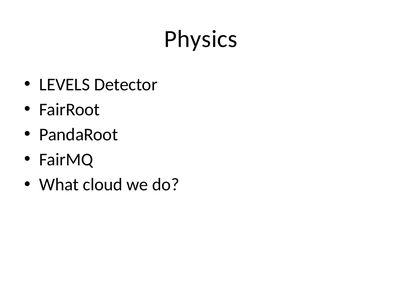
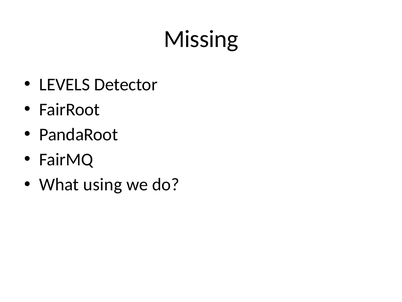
Physics: Physics -> Missing (201, 39)
cloud: cloud -> using (103, 184)
